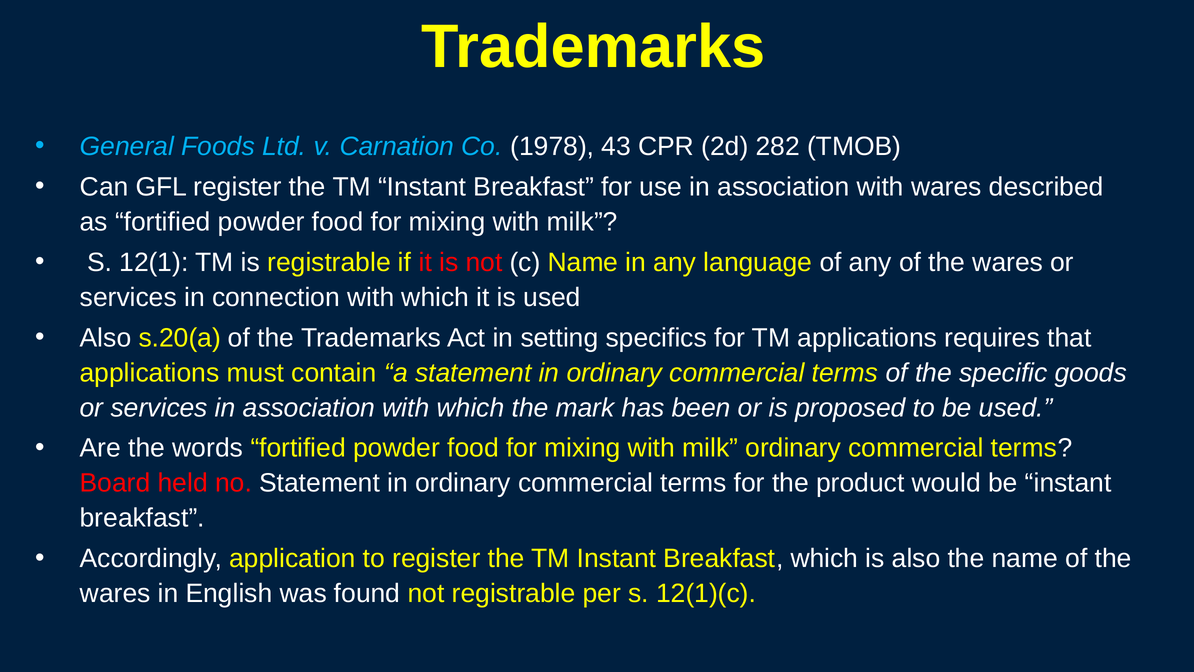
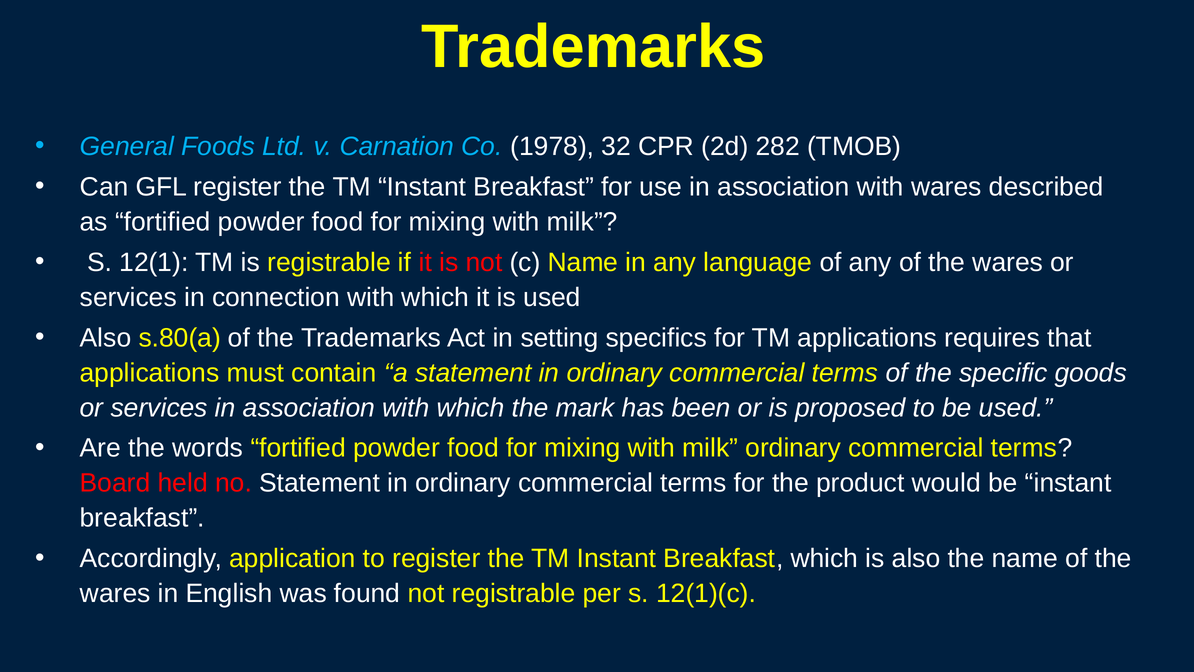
43: 43 -> 32 (616, 146)
s.20(a: s.20(a -> s.80(a (180, 338)
